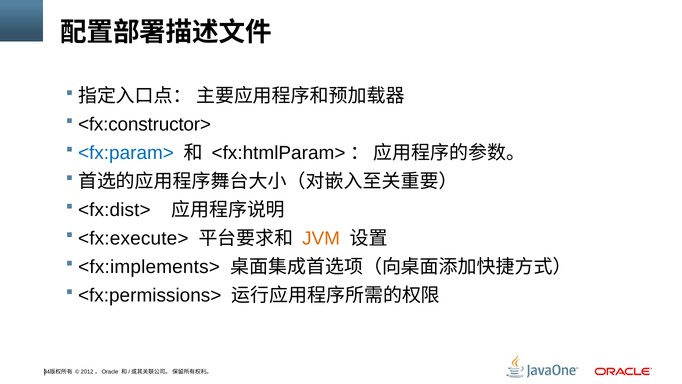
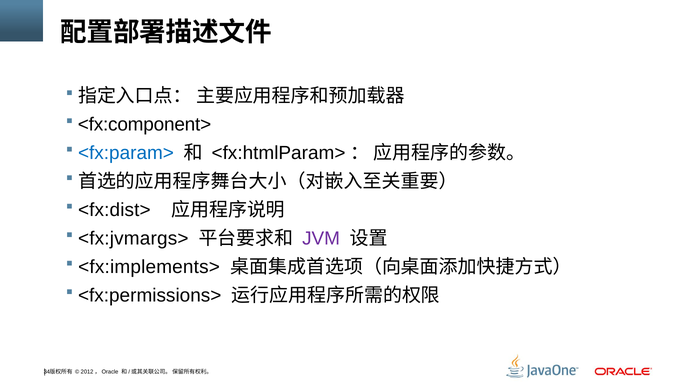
<fx:constructor>: <fx:constructor> -> <fx:component> (145, 124)
<fx:execute>: <fx:execute> -> <fx:jvmargs> (133, 238)
JVM colour: orange -> purple (321, 238)
